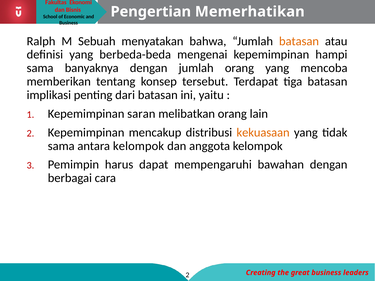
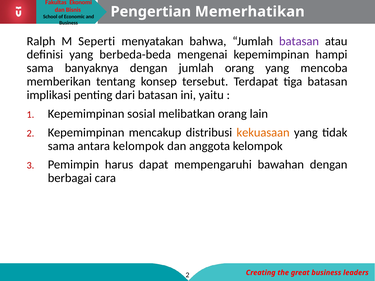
Sebuah: Sebuah -> Seperti (97, 41)
batasan colour: orange -> purple (299, 41)
saran: saran -> sosial (141, 114)
